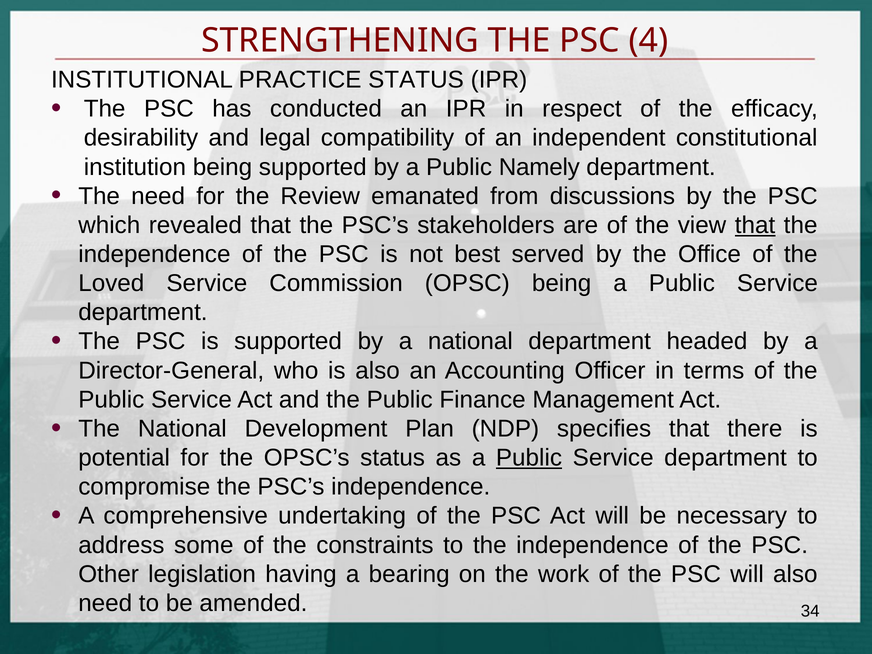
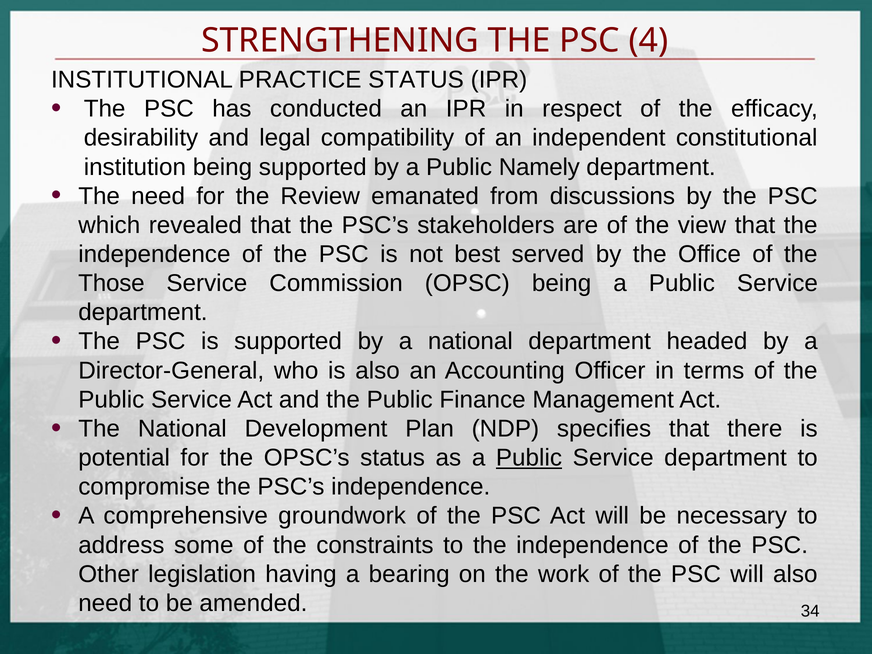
that underline: present -> none (755, 225)
Loved: Loved -> Those (111, 283)
undertaking: undertaking -> groundwork (342, 516)
